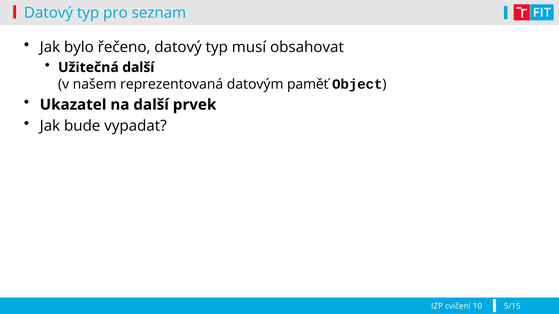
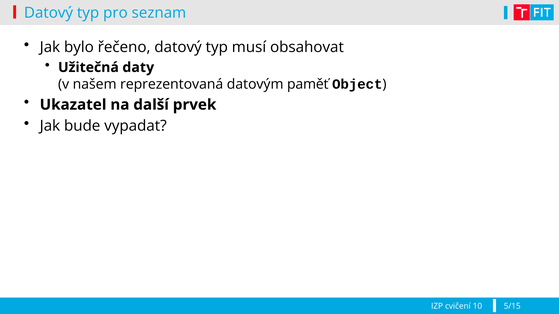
Užitečná další: další -> daty (138, 67)
